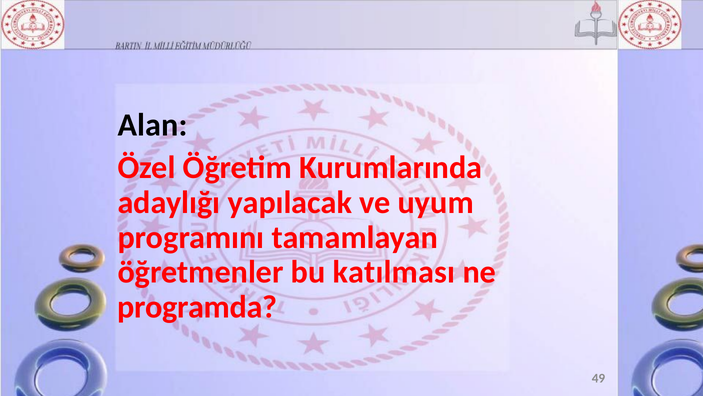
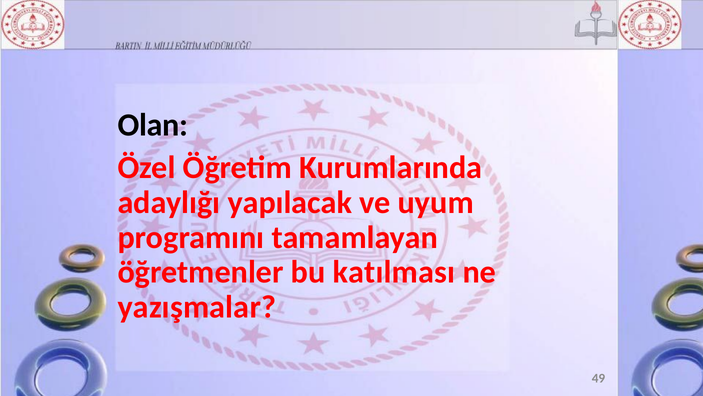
Alan: Alan -> Olan (153, 125)
programda: programda -> yazışmalar (197, 307)
